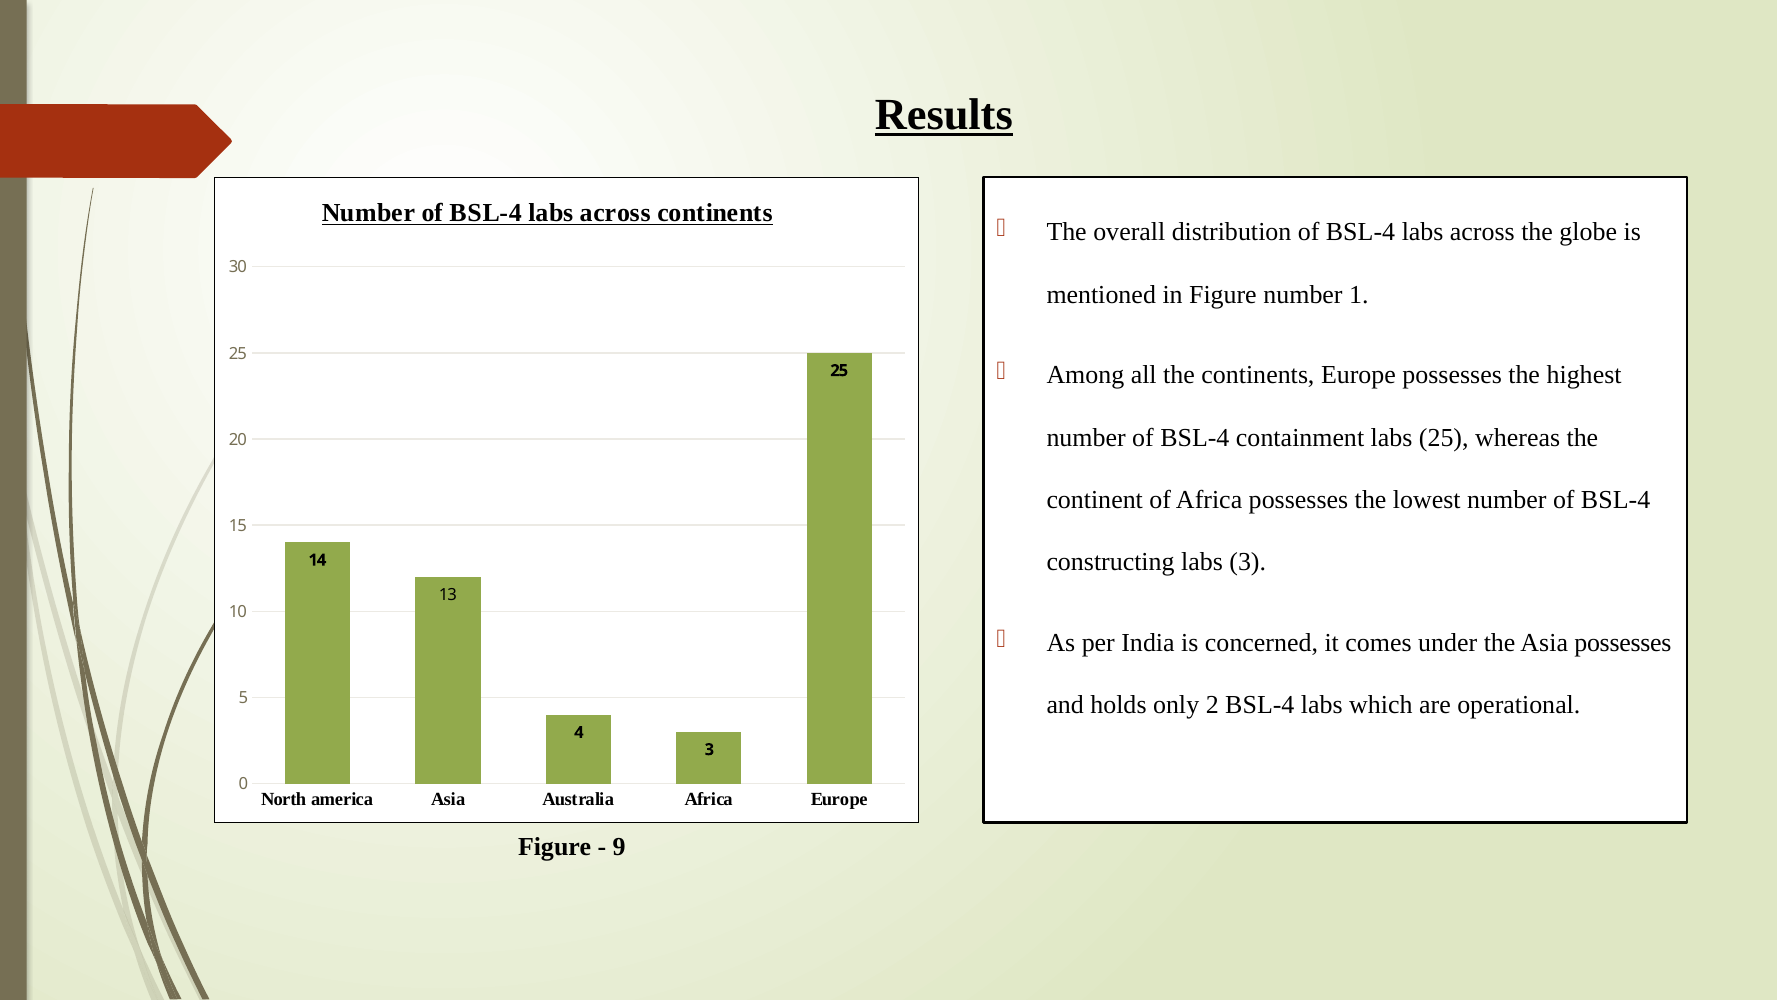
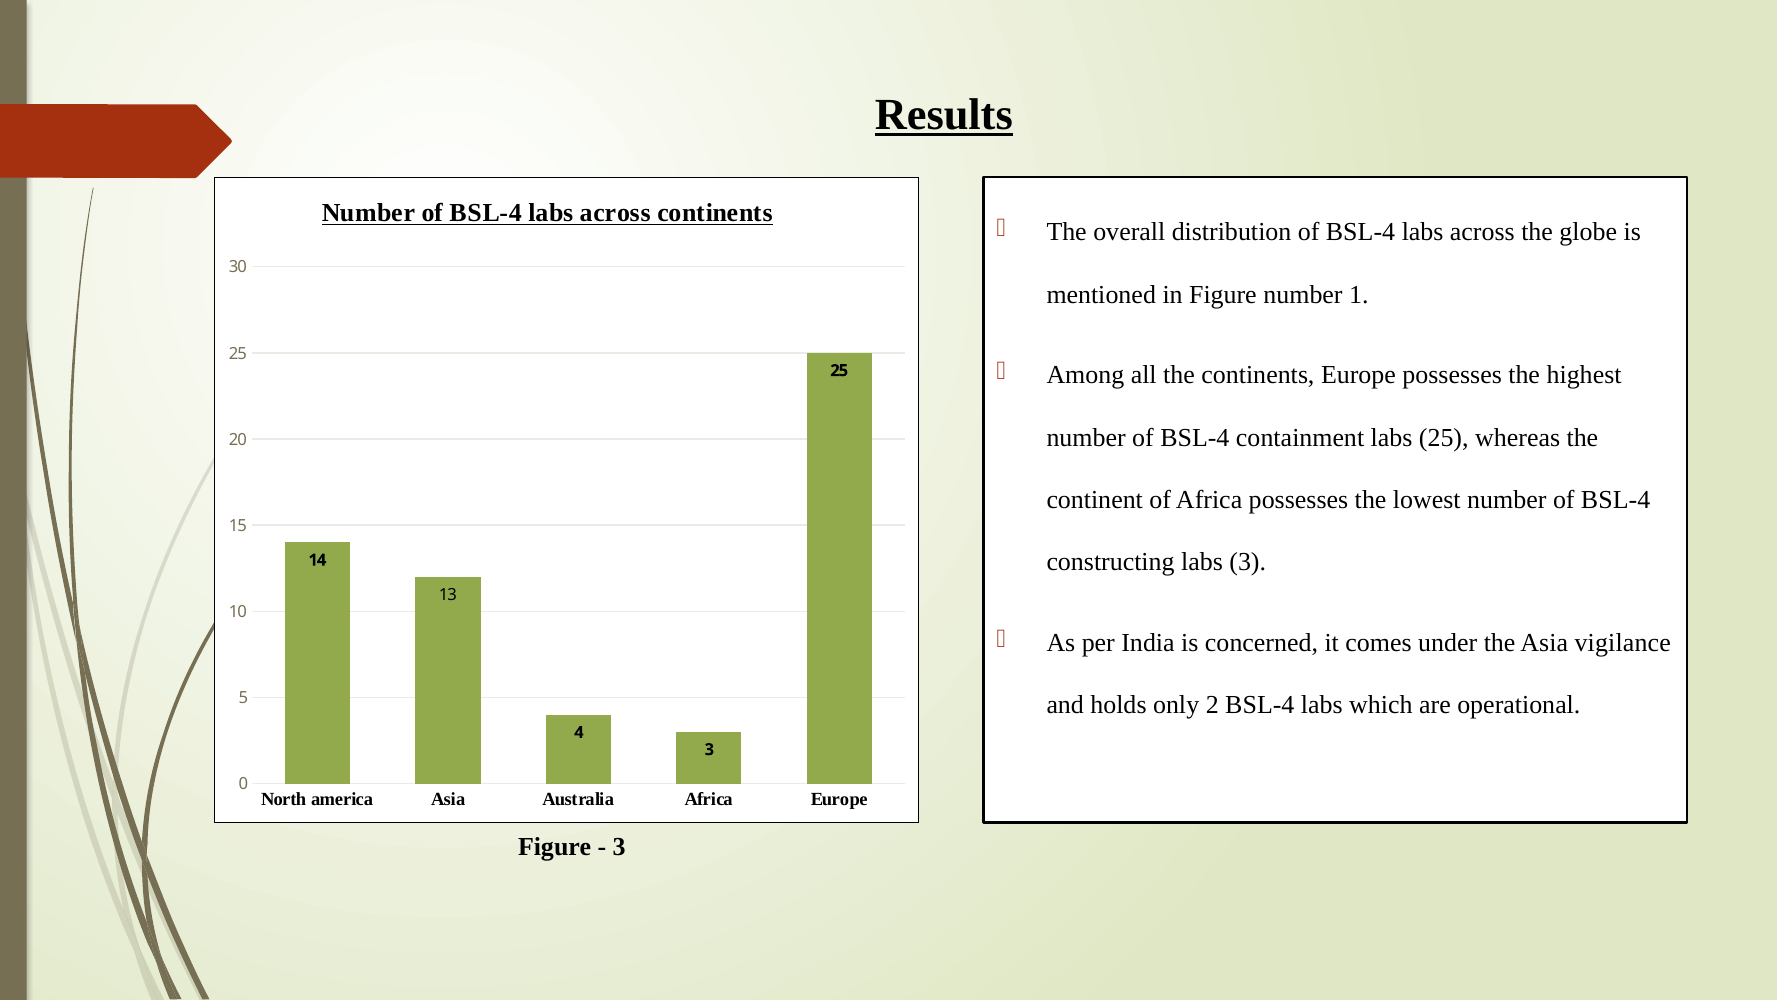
Asia possesses: possesses -> vigilance (1623, 643)
9: 9 -> 3 (619, 846)
